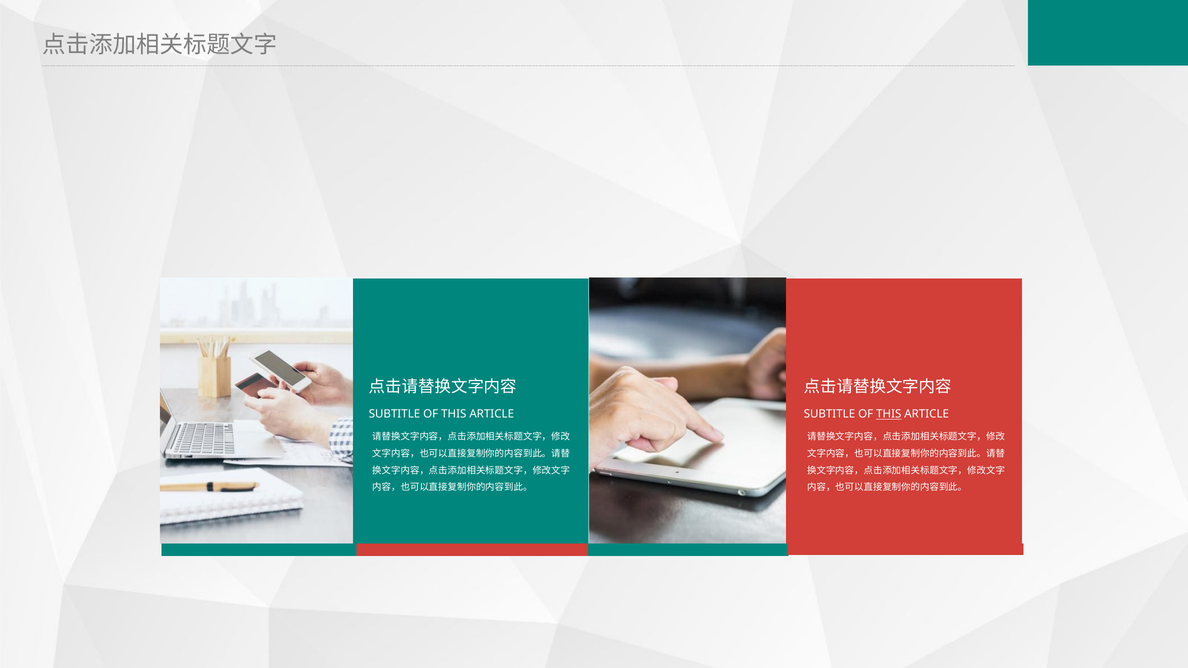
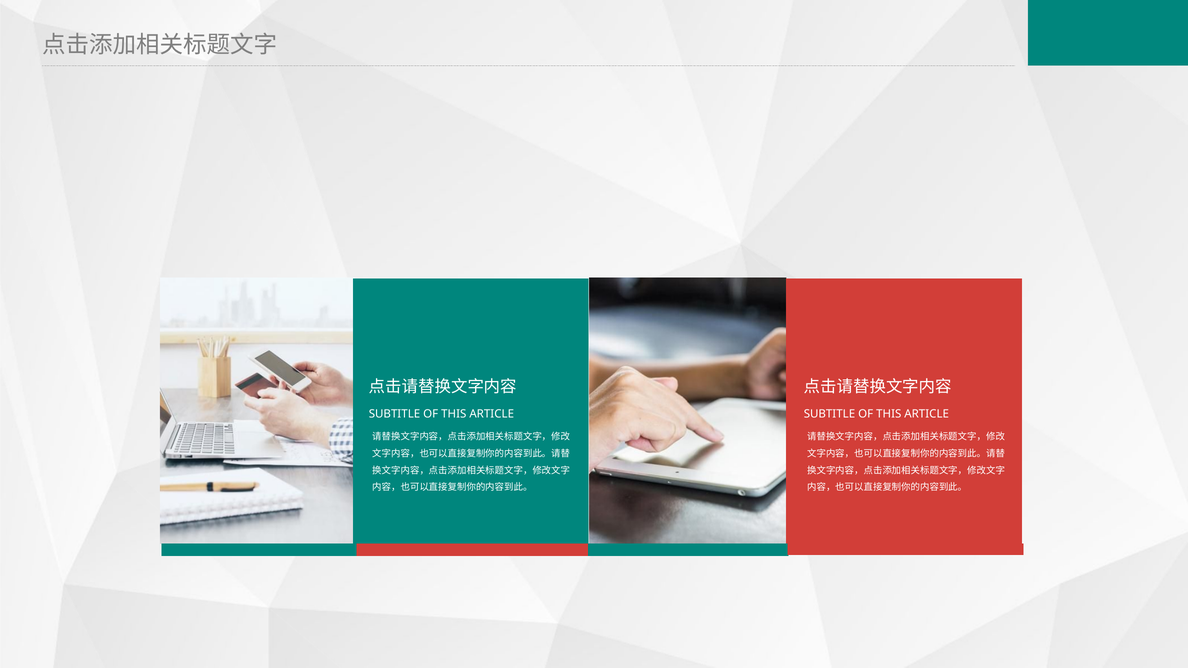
THIS underline: present -> none (889, 414)
